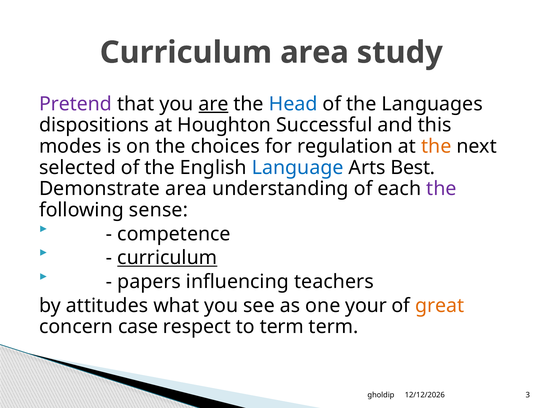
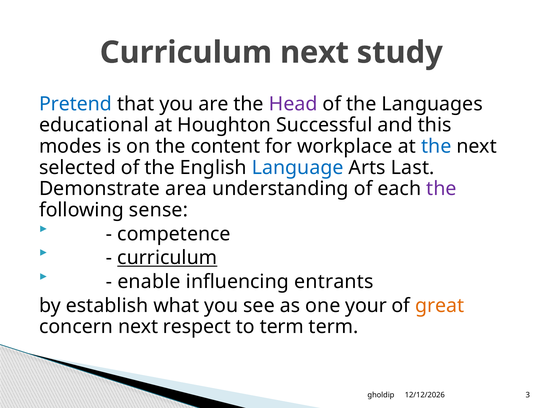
Curriculum area: area -> next (315, 52)
Pretend colour: purple -> blue (76, 104)
are underline: present -> none (214, 104)
Head colour: blue -> purple (293, 104)
dispositions: dispositions -> educational (94, 125)
choices: choices -> content (226, 146)
regulation: regulation -> workplace (345, 146)
the colour: orange -> blue (436, 146)
Best: Best -> Last (413, 167)
papers: papers -> enable (149, 281)
teachers: teachers -> entrants (334, 281)
attitudes: attitudes -> establish (107, 305)
concern case: case -> next (138, 326)
